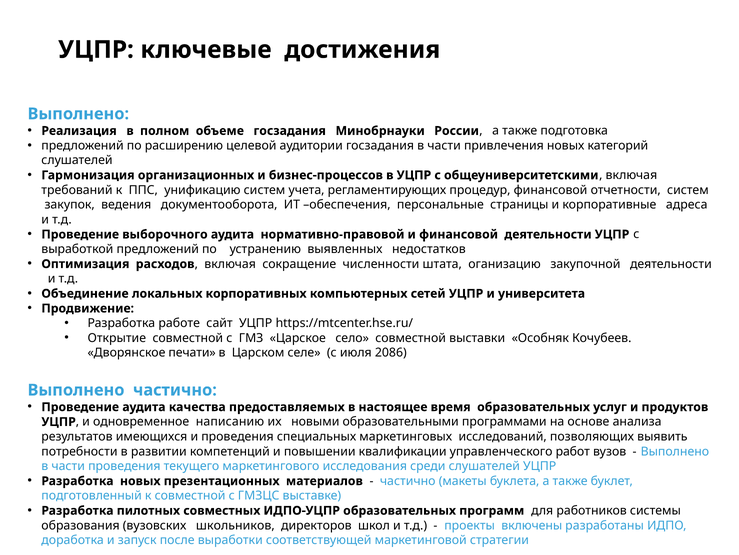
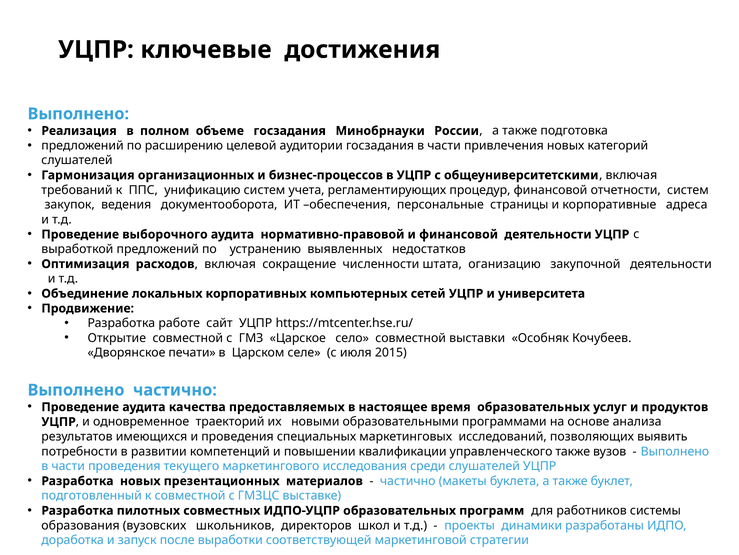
2086: 2086 -> 2015 (391, 352)
написанию: написанию -> траекторий (230, 421)
управленческого работ: работ -> также (573, 451)
включены: включены -> динамики (532, 525)
